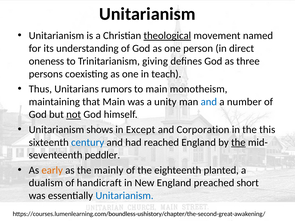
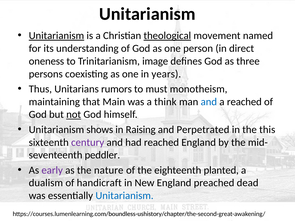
Unitarianism underline: none -> present (56, 36)
giving: giving -> image (155, 61)
teach: teach -> years (166, 74)
to main: main -> must (156, 89)
unity: unity -> think (165, 102)
a number: number -> reached (244, 102)
Except: Except -> Raising (141, 130)
Corporation: Corporation -> Perpetrated (203, 130)
century colour: blue -> purple (88, 142)
the underline: present -> none (238, 142)
early colour: orange -> purple (52, 170)
mainly: mainly -> nature (109, 170)
short: short -> dead (248, 183)
